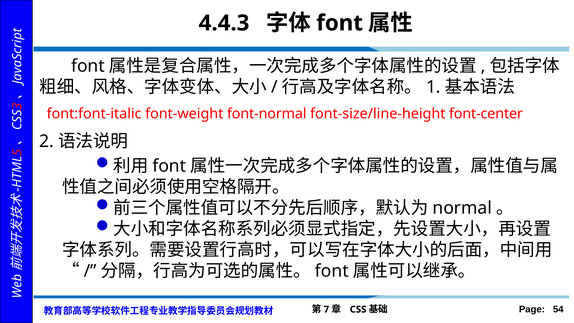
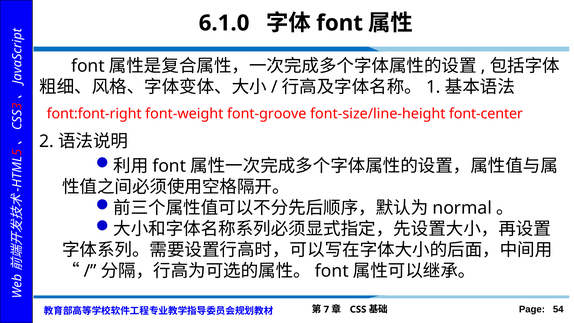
4.4.3: 4.4.3 -> 6.1.0 (224, 23)
font:font-italic: font:font-italic -> font:font-right (94, 114)
font-normal: font-normal -> font-groove (267, 114)
